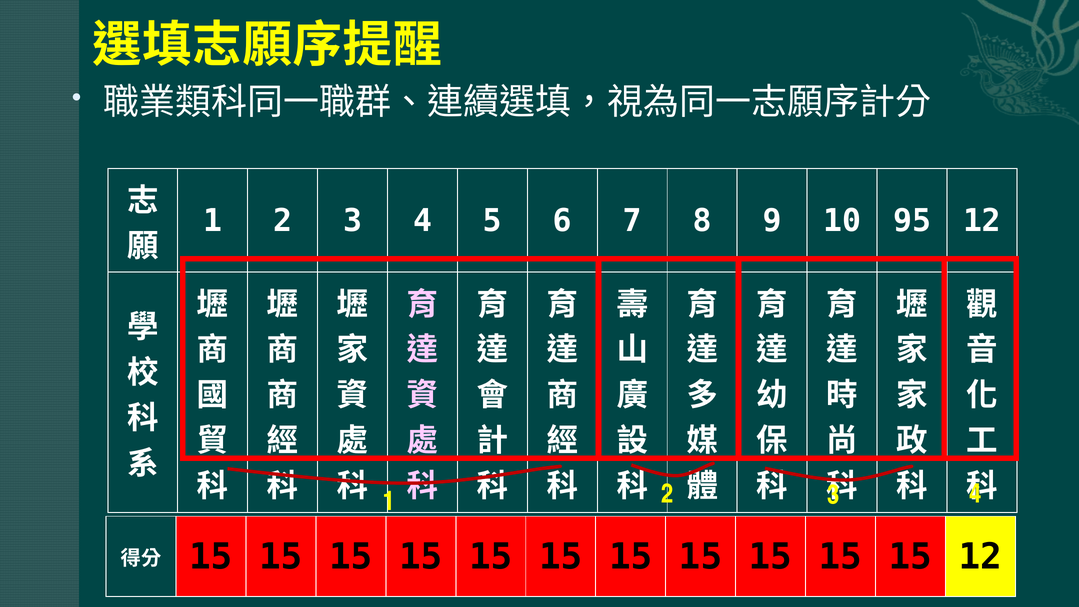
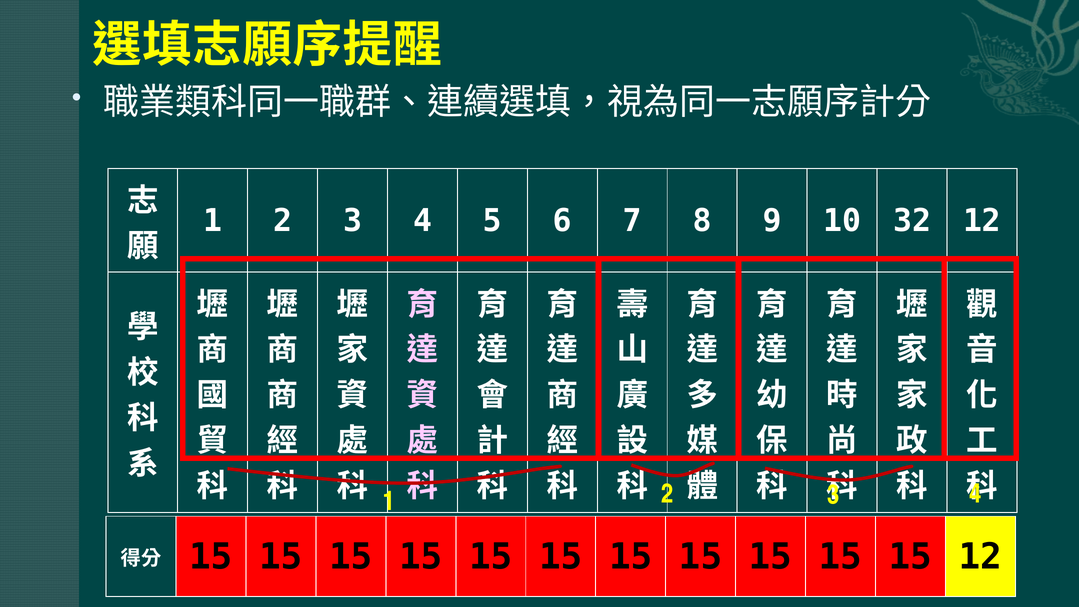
95: 95 -> 32 (912, 221)
